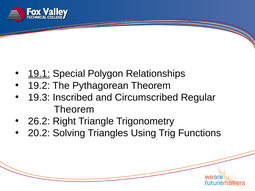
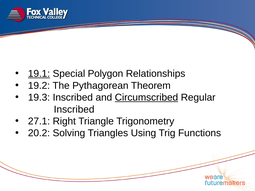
Circumscribed underline: none -> present (146, 98)
Theorem: Theorem -> Inscribed (74, 109)
26.2: 26.2 -> 27.1 (39, 121)
